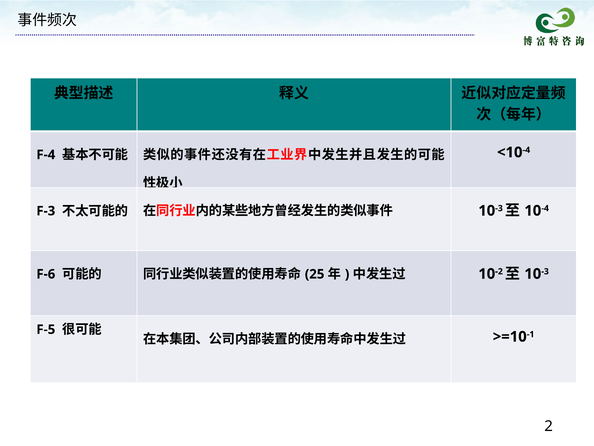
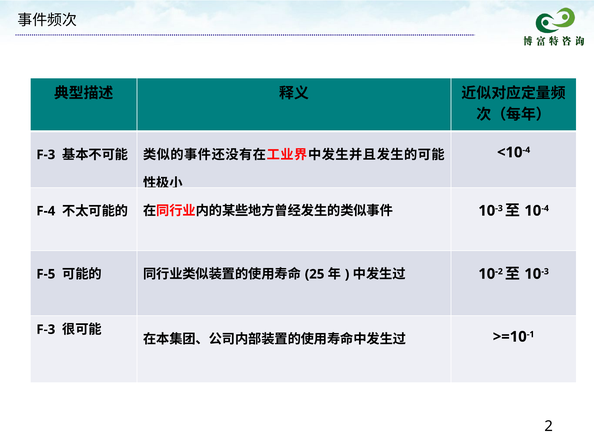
F-4: F-4 -> F-3 (46, 155)
F-3: F-3 -> F-4 (46, 211)
F-6: F-6 -> F-5 (46, 274)
F-5: F-5 -> F-3 (46, 329)
